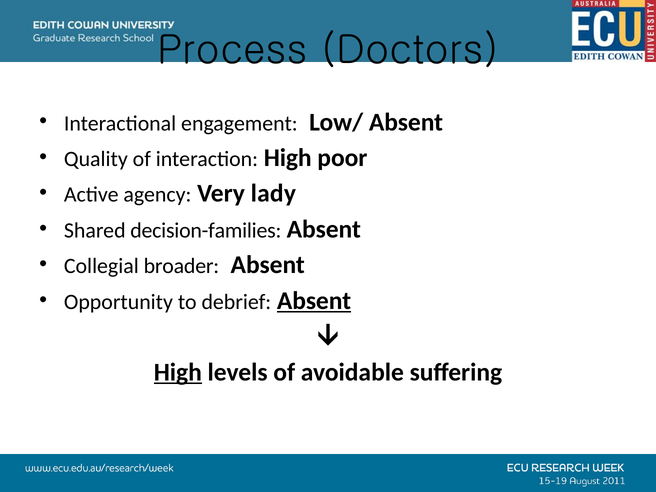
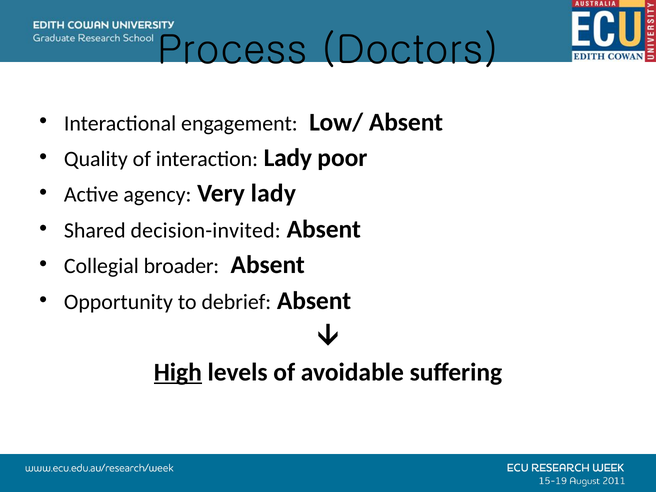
interaction High: High -> Lady (288, 158)
decision-families: decision-families -> decision-invited (206, 231)
Absent underline: present -> none (314, 301)
